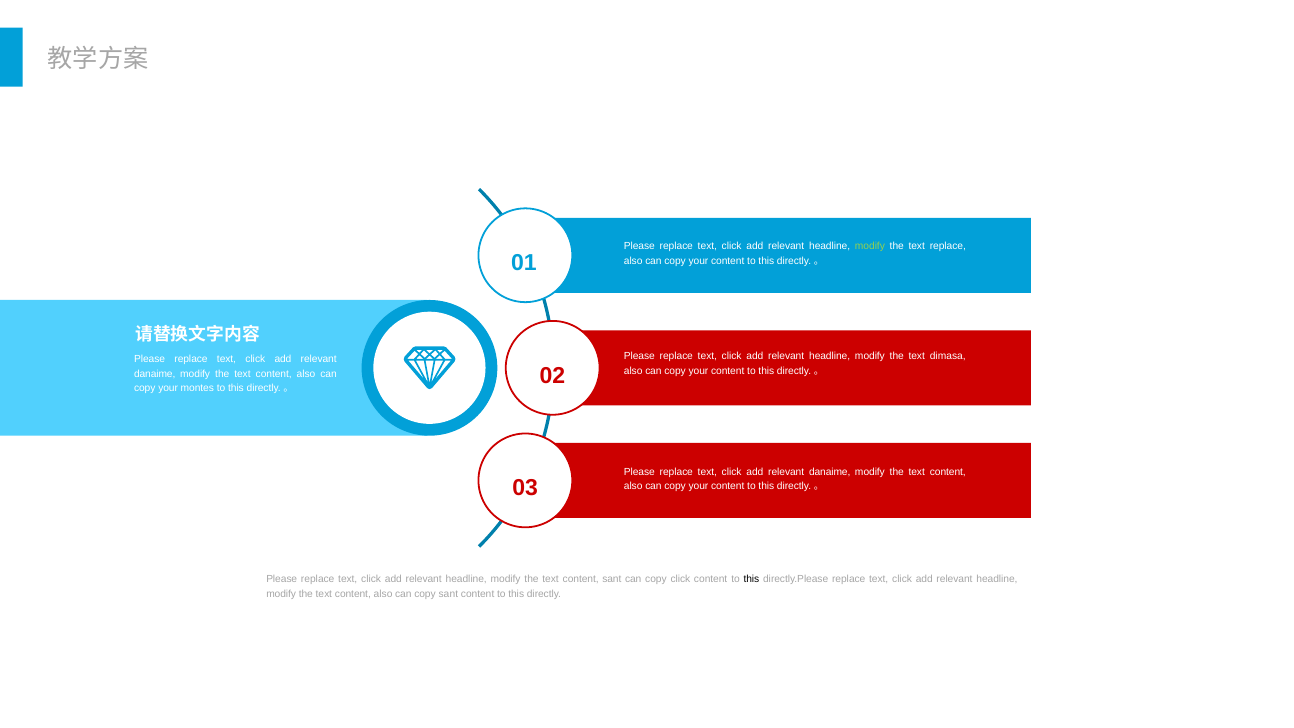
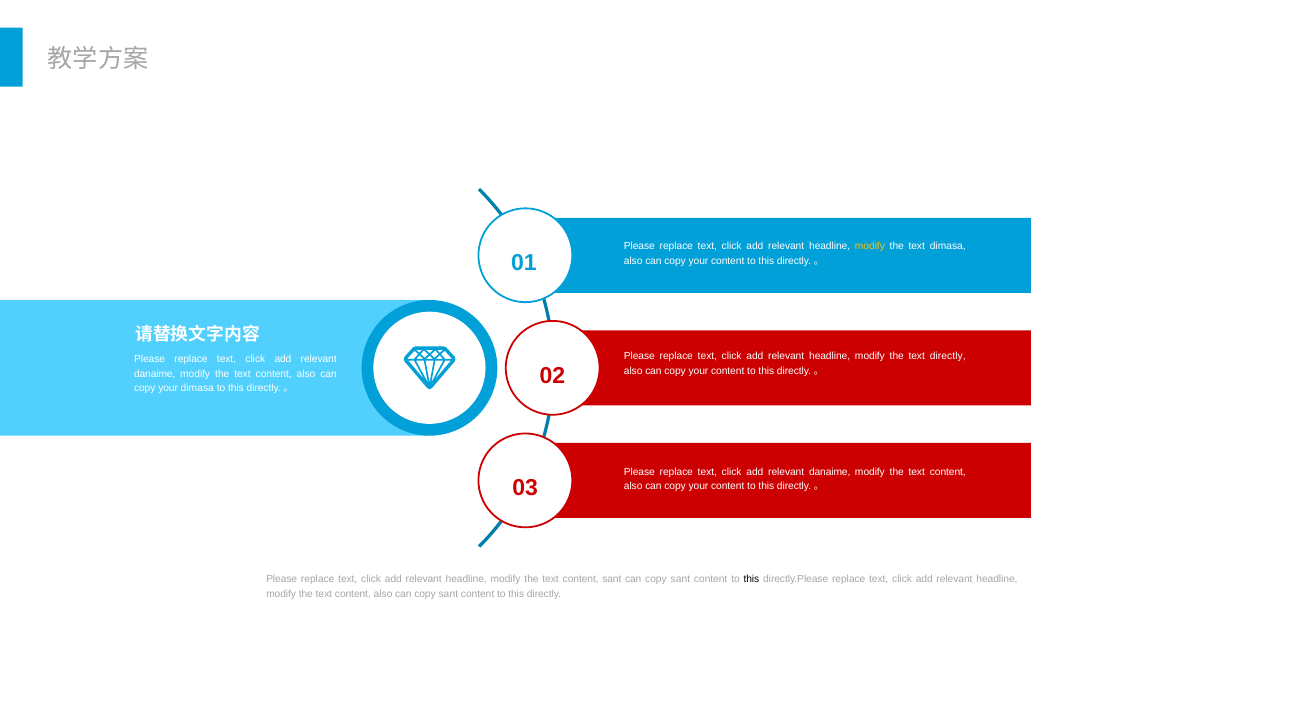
modify colour: light green -> yellow (870, 247)
text replace: replace -> dimasa (948, 247)
text dimasa: dimasa -> directly (948, 356)
your montes: montes -> dimasa (197, 388)
click: click -> sant (680, 580)
